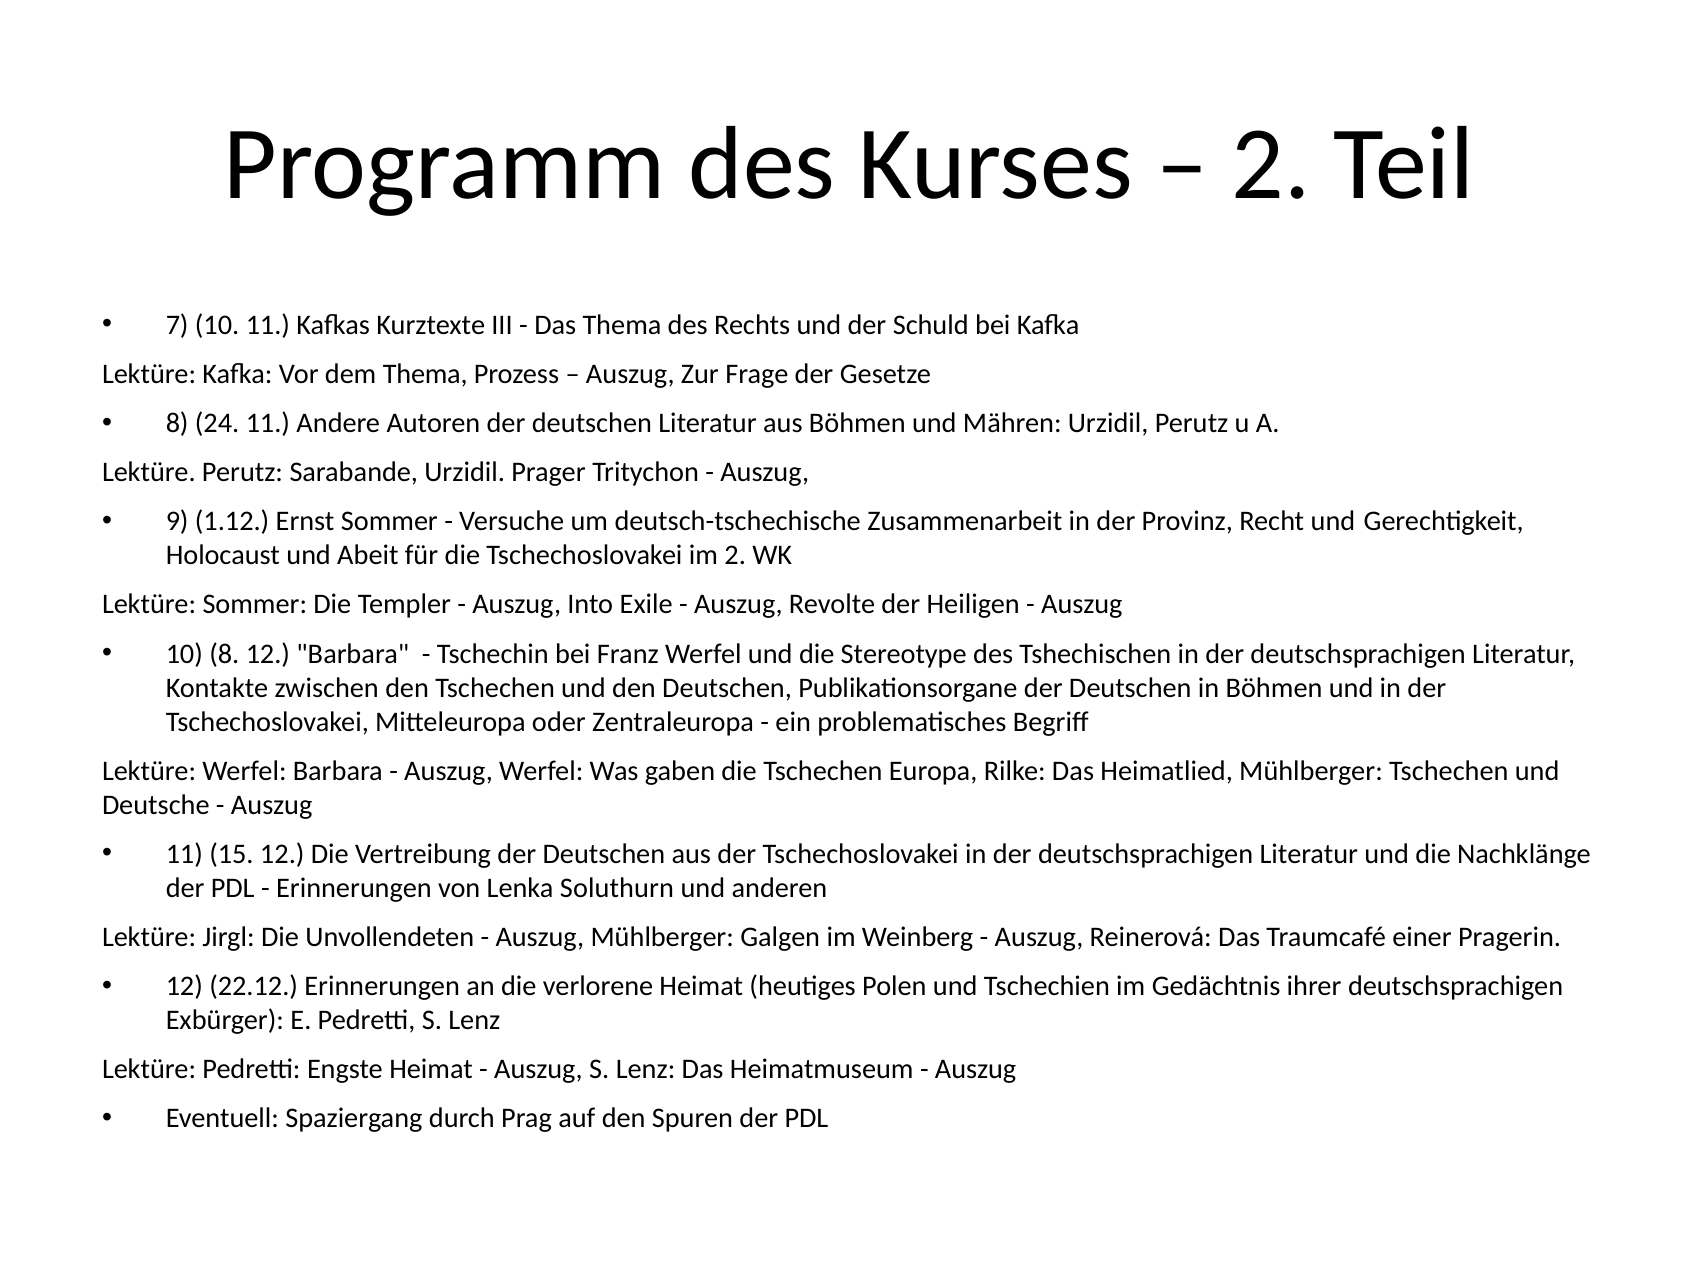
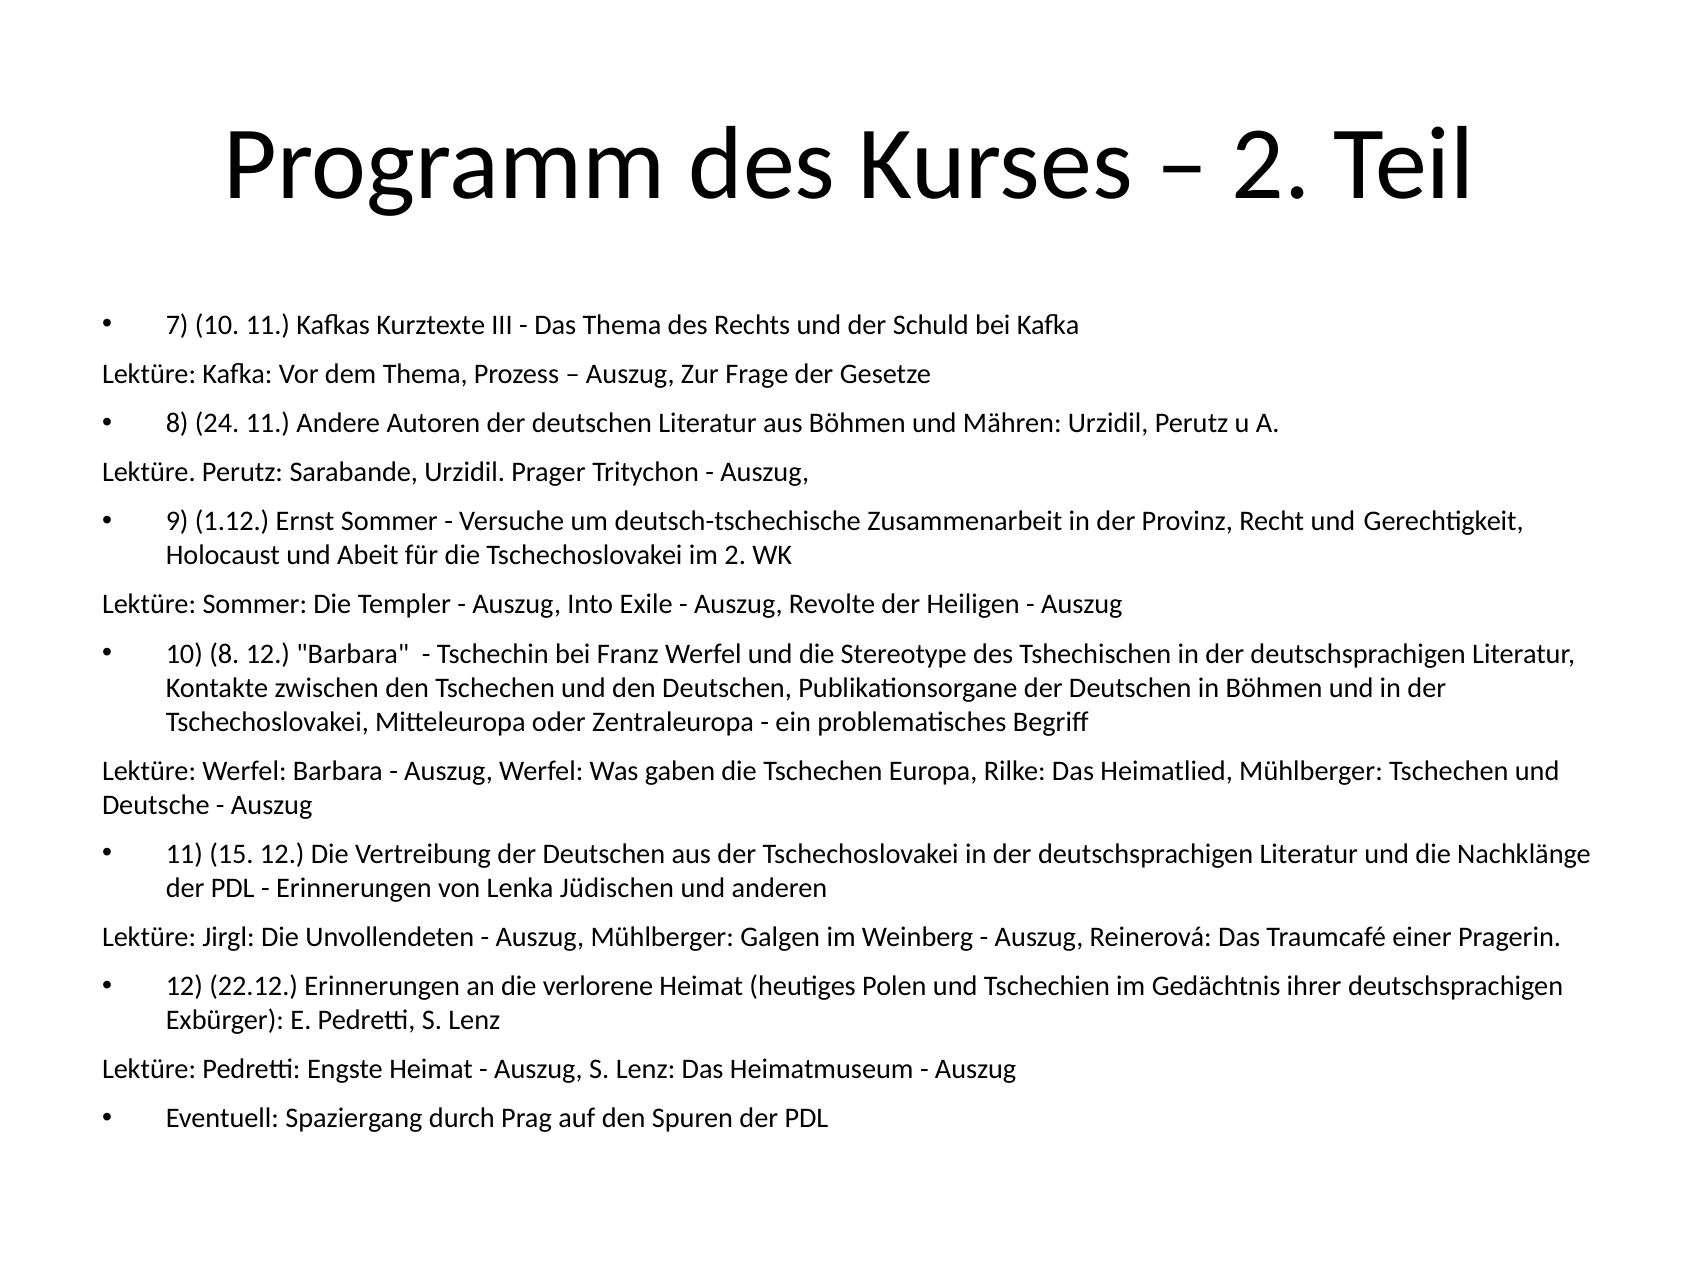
Soluthurn: Soluthurn -> Jüdischen (617, 888)
